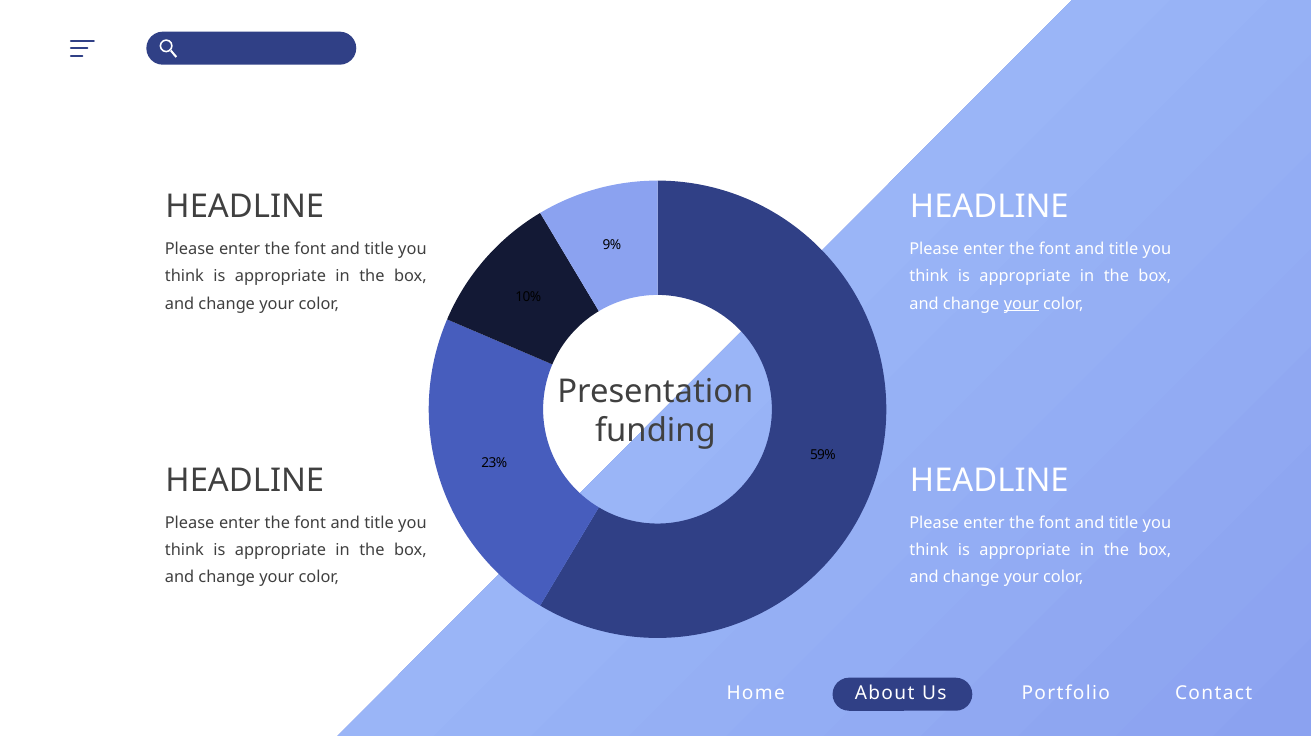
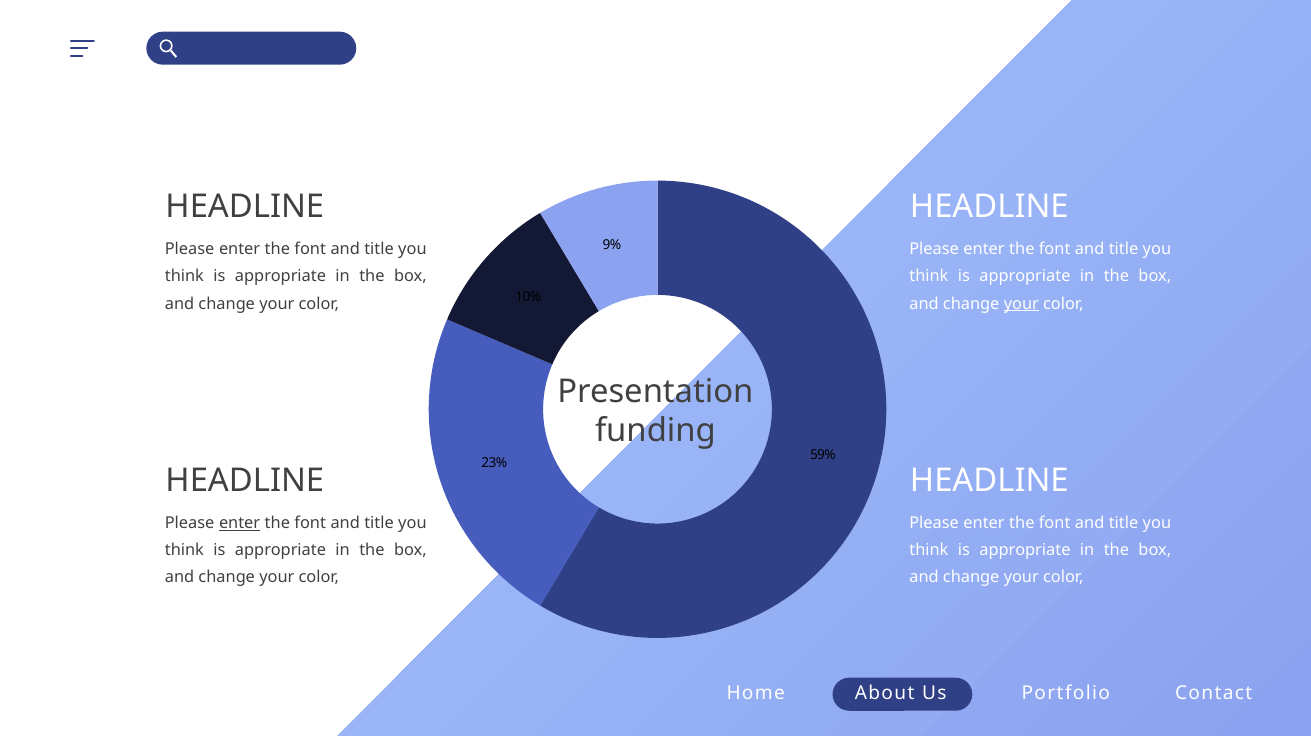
enter underline: none -> present (240, 523)
